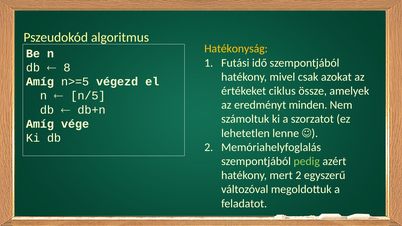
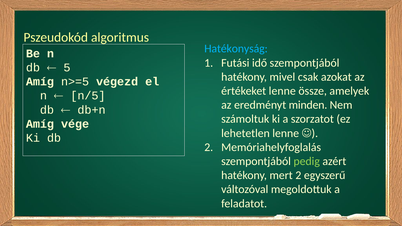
Hatékonyság colour: yellow -> light blue (236, 49)
8: 8 -> 5 (67, 68)
értékeket ciklus: ciklus -> lenne (282, 91)
